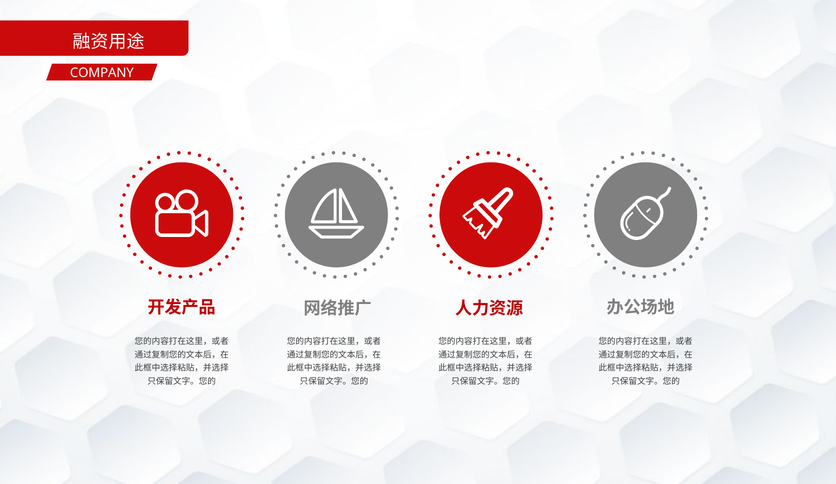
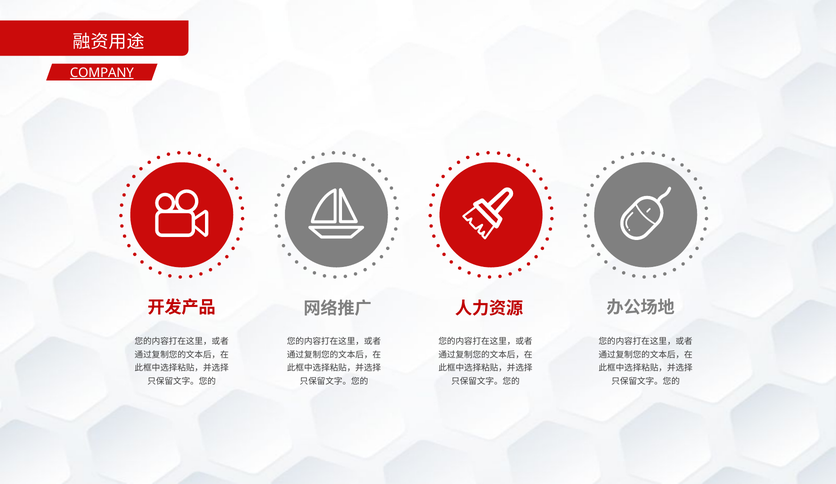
COMPANY underline: none -> present (102, 73)
